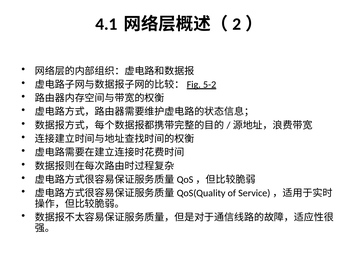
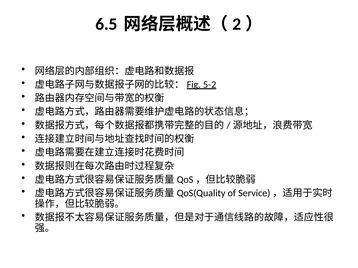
4.1: 4.1 -> 6.5 (106, 24)
